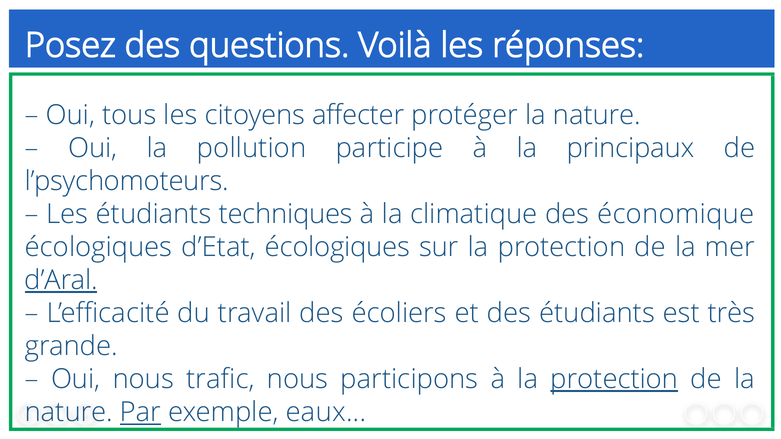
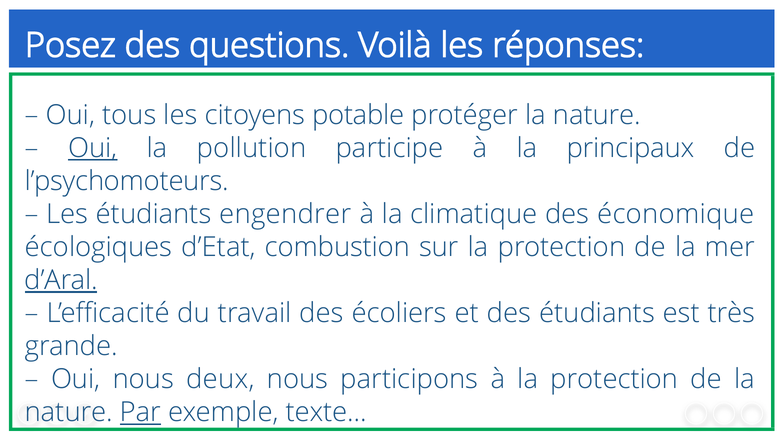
affecter: affecter -> potable (358, 115)
Oui underline: none -> present (93, 148)
techniques: techniques -> engendrer (285, 214)
d’Etat écologiques: écologiques -> combustion (337, 247)
trafic: trafic -> deux (220, 380)
protection underline: present -> none (614, 380)
eaux: eaux -> texte (326, 413)
